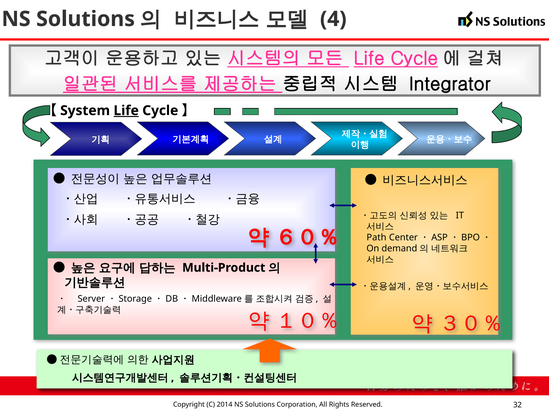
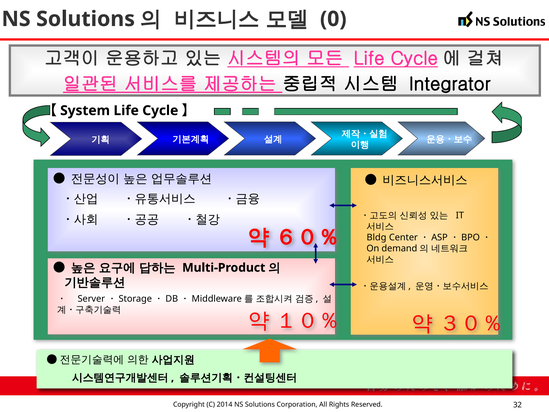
4: 4 -> 0 (333, 19)
Life underline: present -> none (126, 111)
Path: Path -> Bldg (377, 237)
